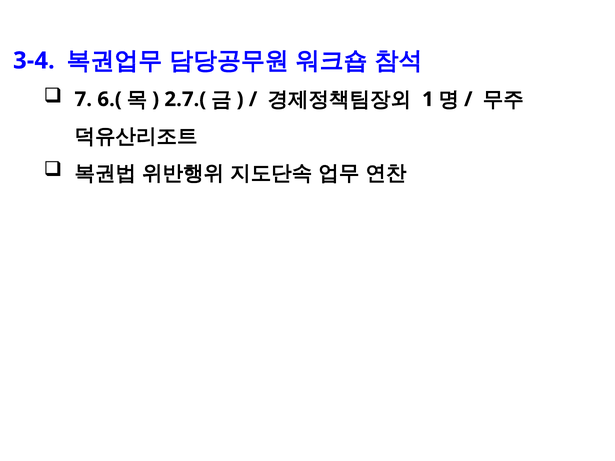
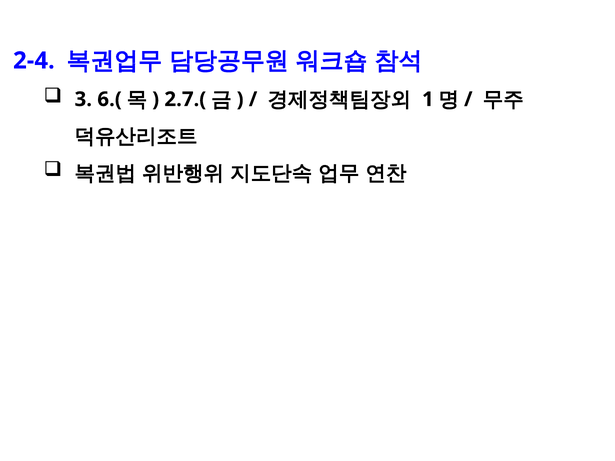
3-4: 3-4 -> 2-4 (34, 61)
7: 7 -> 3 (83, 99)
